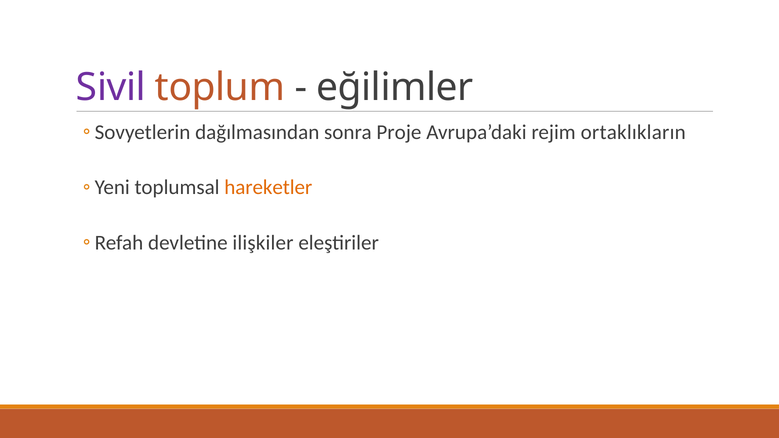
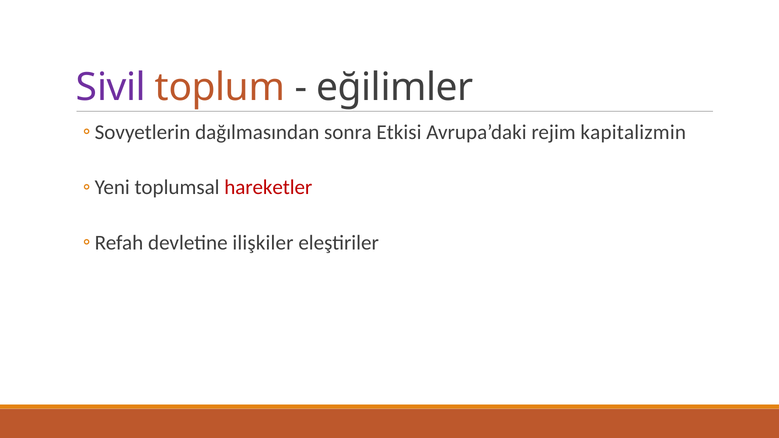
Proje: Proje -> Etkisi (399, 132)
ortaklıkların: ortaklıkların -> kapitalizmin (633, 132)
hareketler colour: orange -> red (268, 188)
